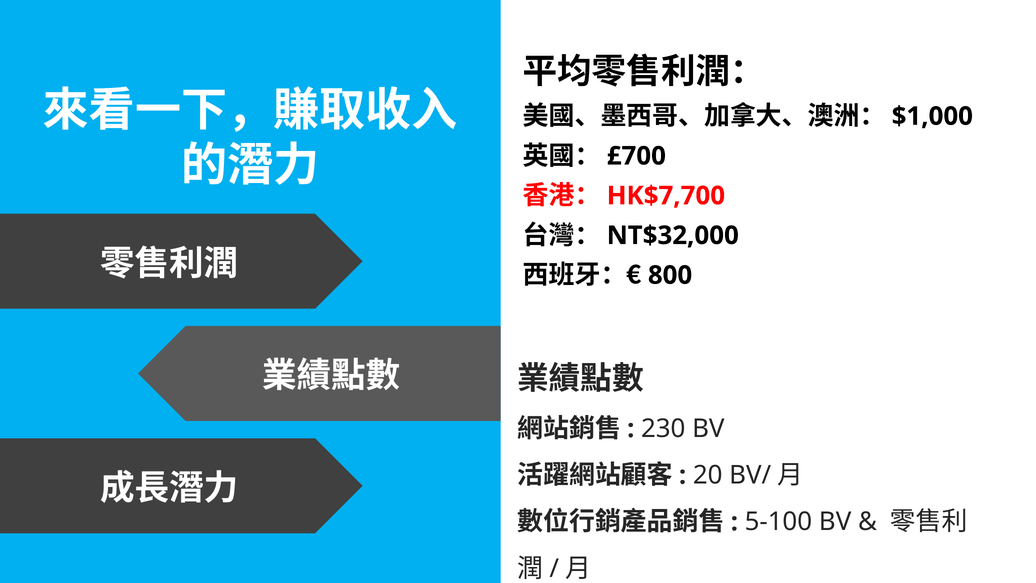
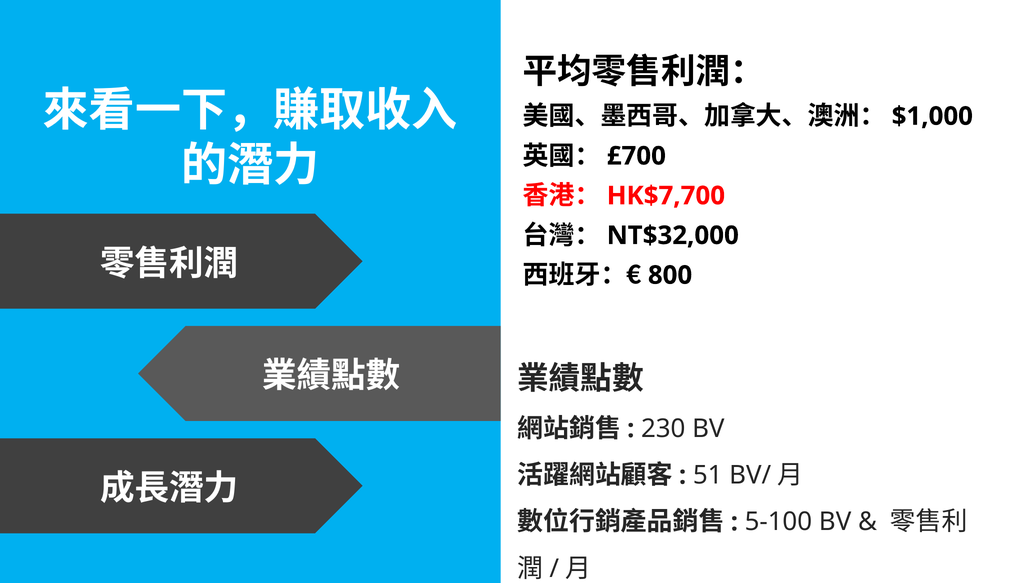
20: 20 -> 51 (708, 475)
